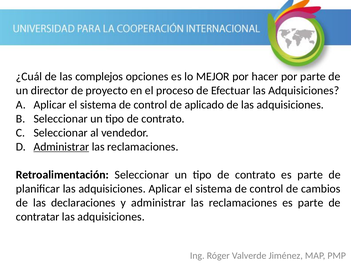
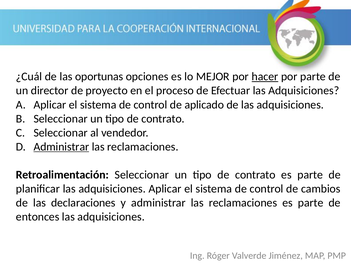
complejos: complejos -> oportunas (99, 77)
hacer underline: none -> present (265, 77)
contratar: contratar -> entonces (38, 217)
